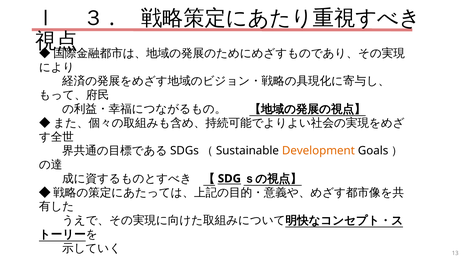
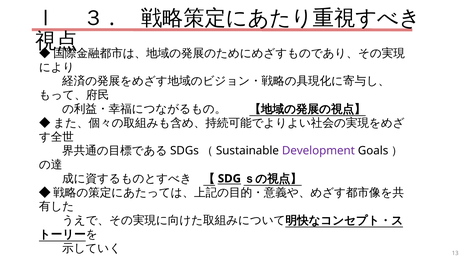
Development colour: orange -> purple (318, 150)
